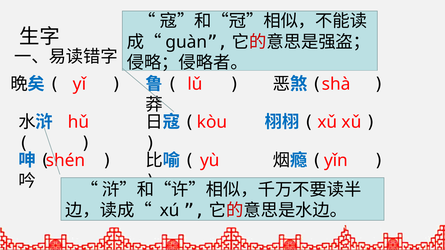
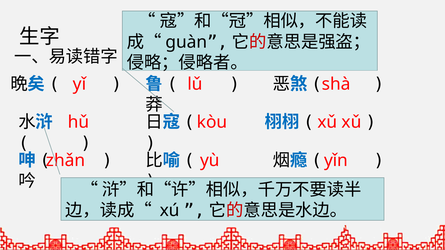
shén: shén -> zhǎn (66, 161)
